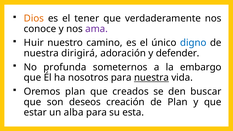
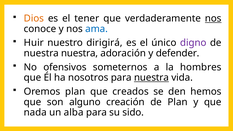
nos underline: none -> present (213, 18)
ama colour: purple -> blue (97, 29)
camino: camino -> dirigirá (104, 43)
digno colour: blue -> purple (193, 43)
nuestra dirigirá: dirigirá -> nuestra (80, 53)
profunda: profunda -> ofensivos (65, 67)
embargo: embargo -> hombres (201, 67)
buscar: buscar -> hemos (206, 92)
deseos: deseos -> alguno (85, 102)
estar: estar -> nada (35, 113)
esta: esta -> sido (133, 113)
